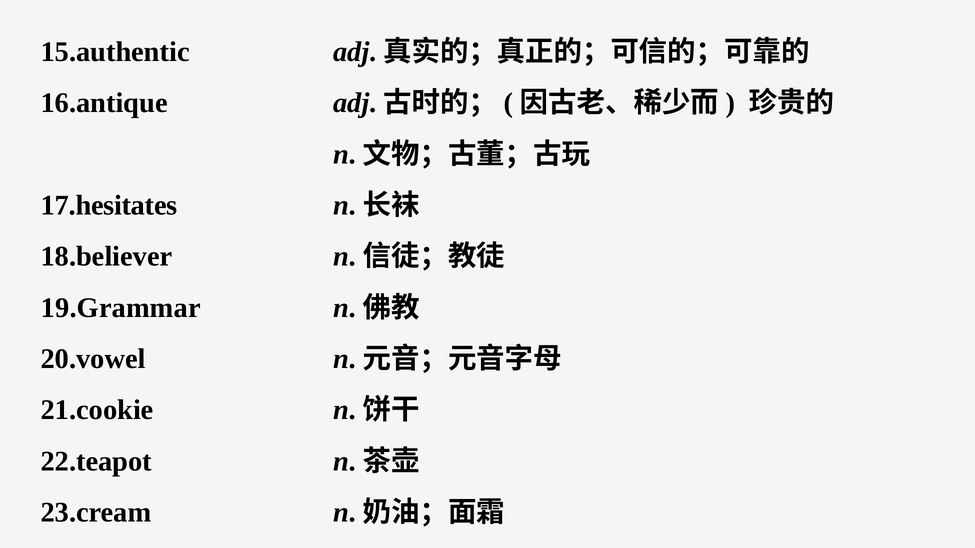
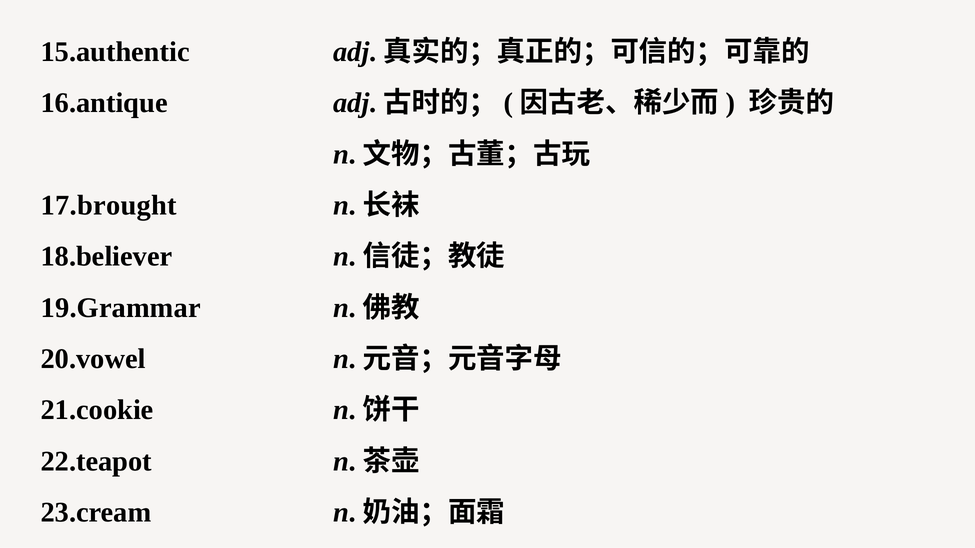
17.hesitates: 17.hesitates -> 17.brought (109, 206)
